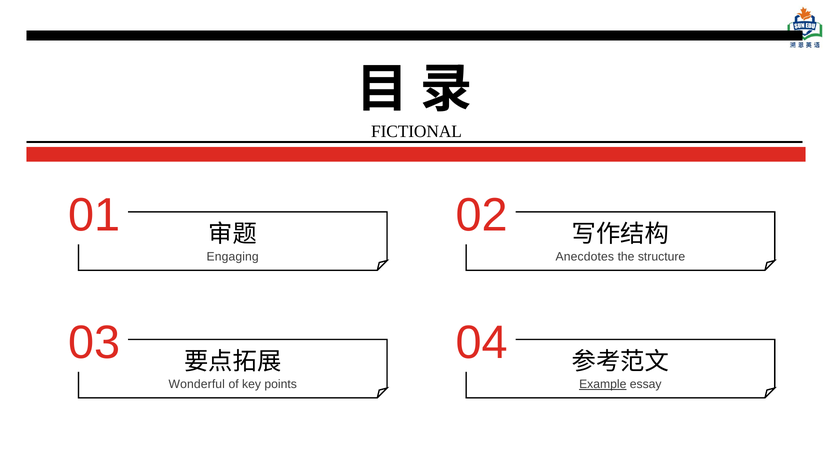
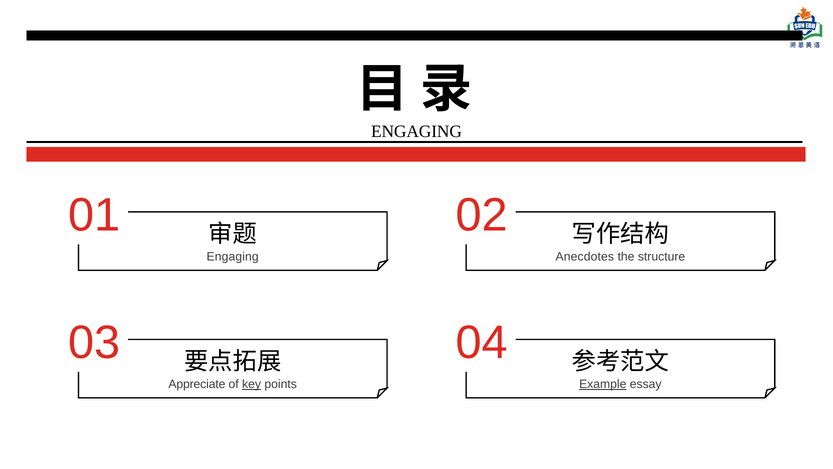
FICTIONAL: FICTIONAL -> ENGAGING (417, 131)
Wonderful: Wonderful -> Appreciate (197, 384)
key underline: none -> present (252, 384)
